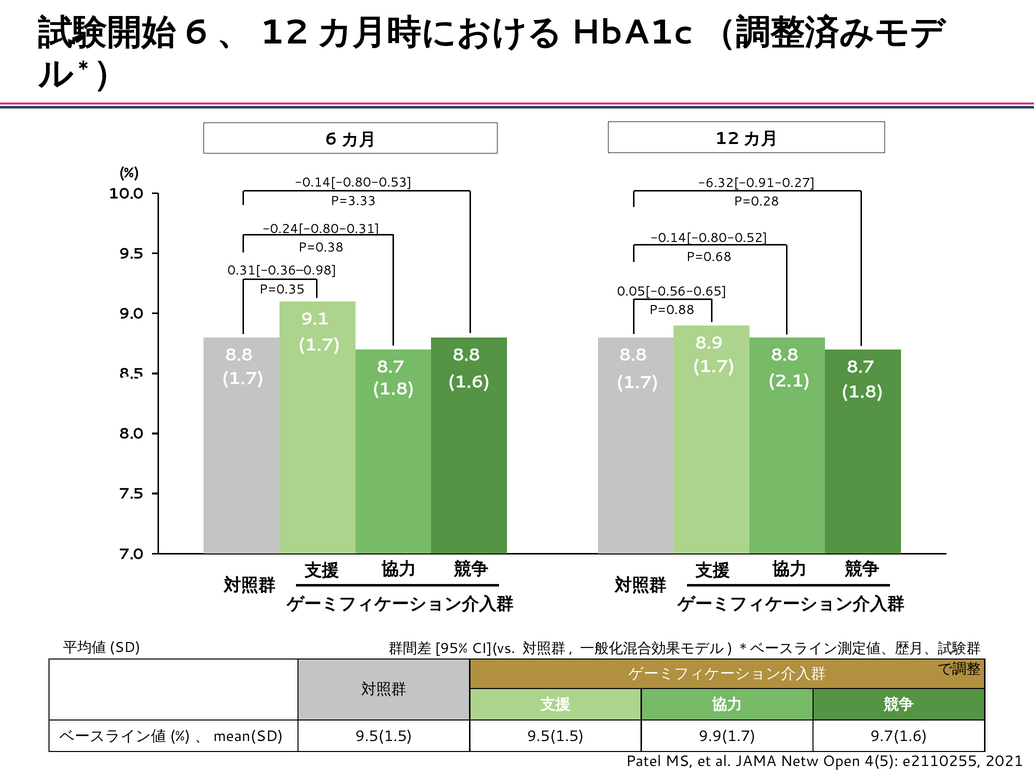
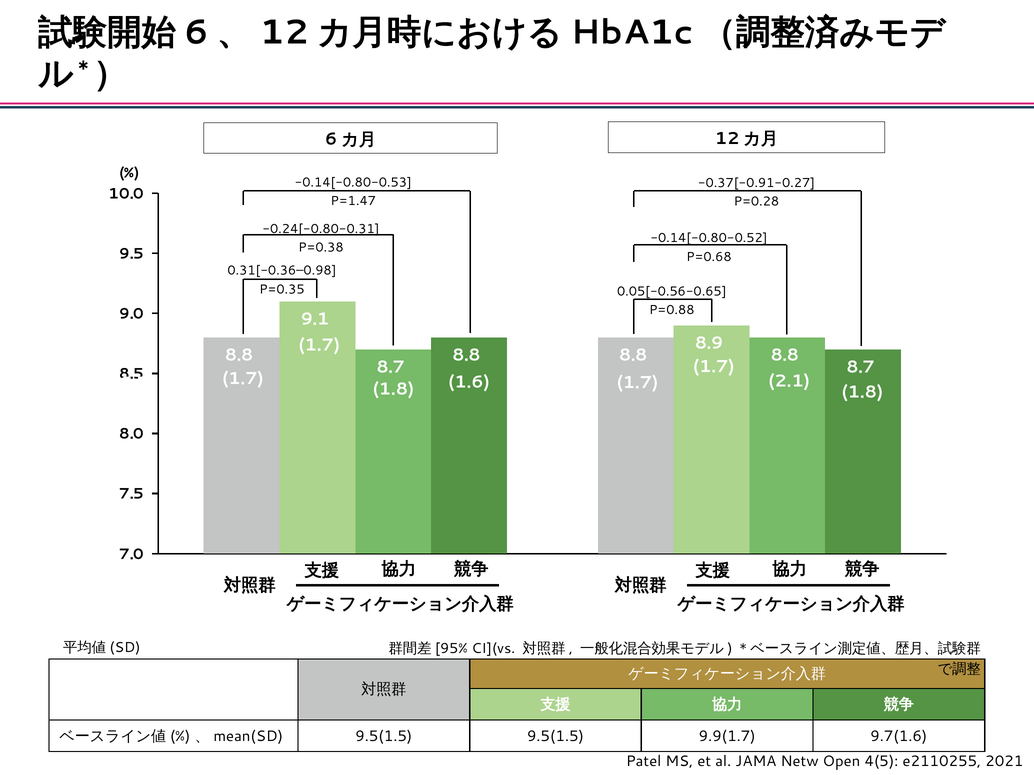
-6.32[-0.91-0.27: -6.32[-0.91-0.27 -> -0.37[-0.91-0.27 (756, 183)
P=3.33: P=3.33 -> P=1.47 (353, 201)
